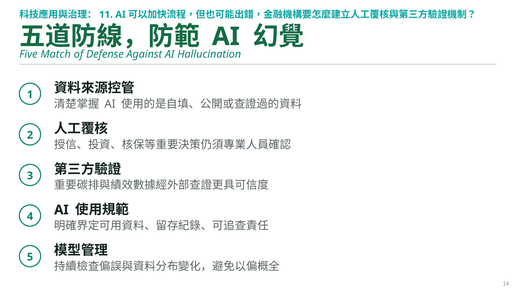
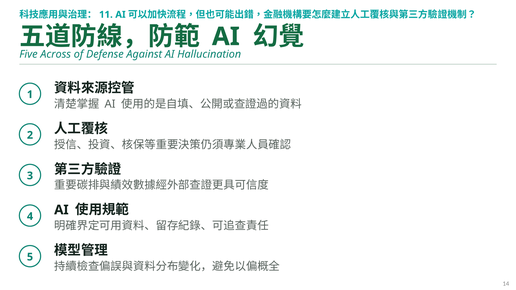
Match: Match -> Across (56, 54)
